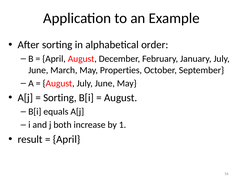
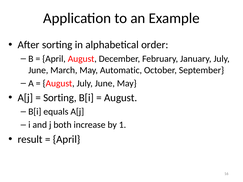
Properties: Properties -> Automatic (121, 70)
